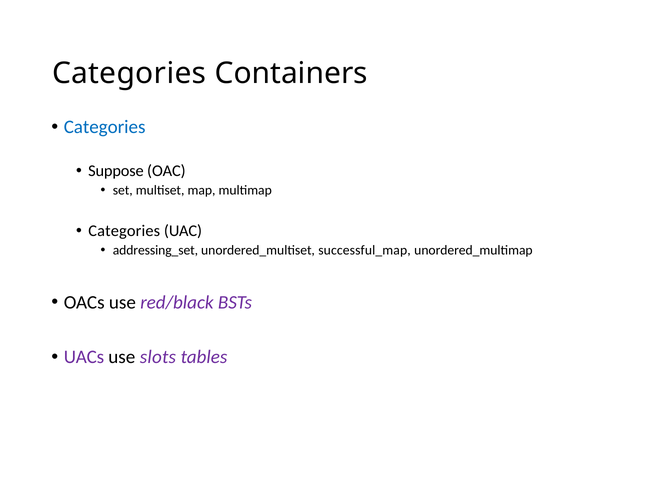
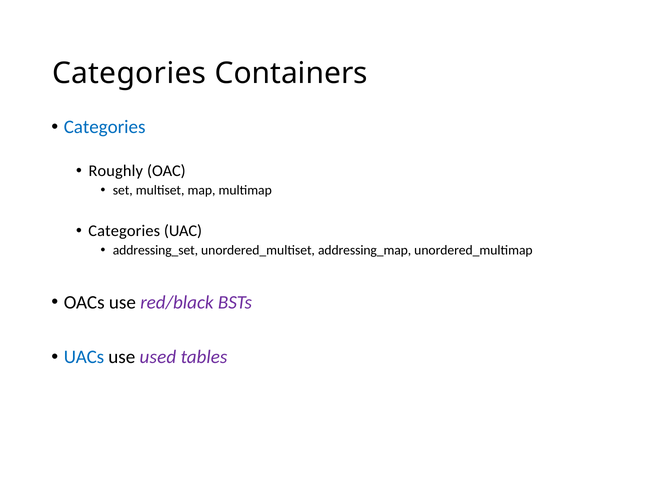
Suppose: Suppose -> Roughly (116, 171)
successful_map: successful_map -> addressing_map (365, 251)
UACs colour: purple -> blue (84, 357)
slots: slots -> used (158, 357)
